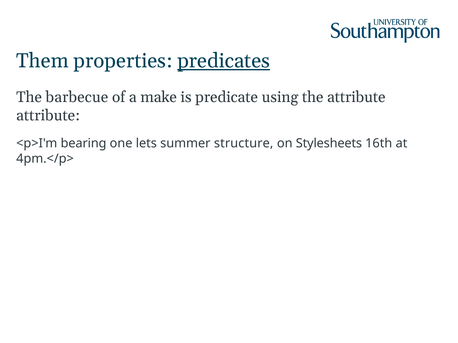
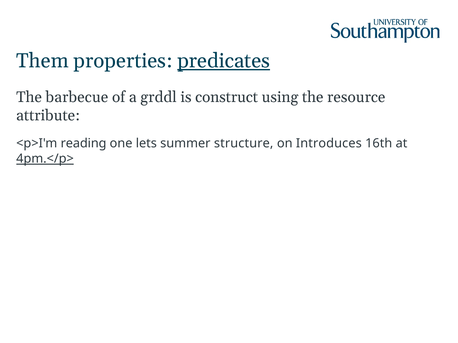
make: make -> grddl (159, 97)
predicate: predicate -> construct (227, 97)
the attribute: attribute -> resource (356, 97)
bearing: bearing -> reading (84, 144)
Stylesheets: Stylesheets -> Introduces (329, 144)
4pm.</p> underline: none -> present (45, 159)
